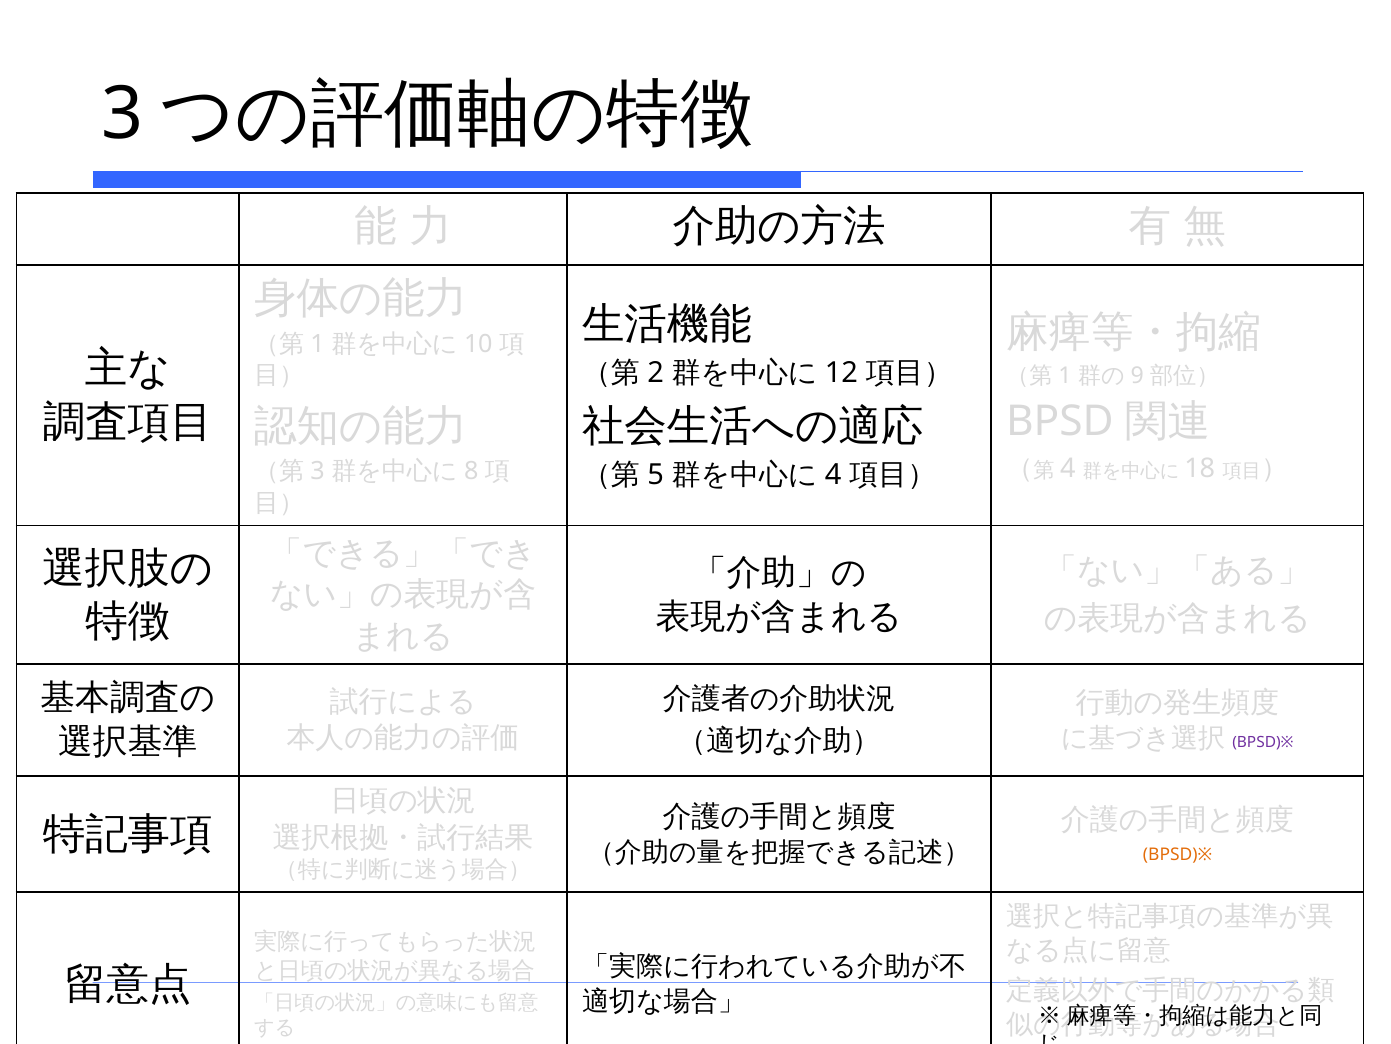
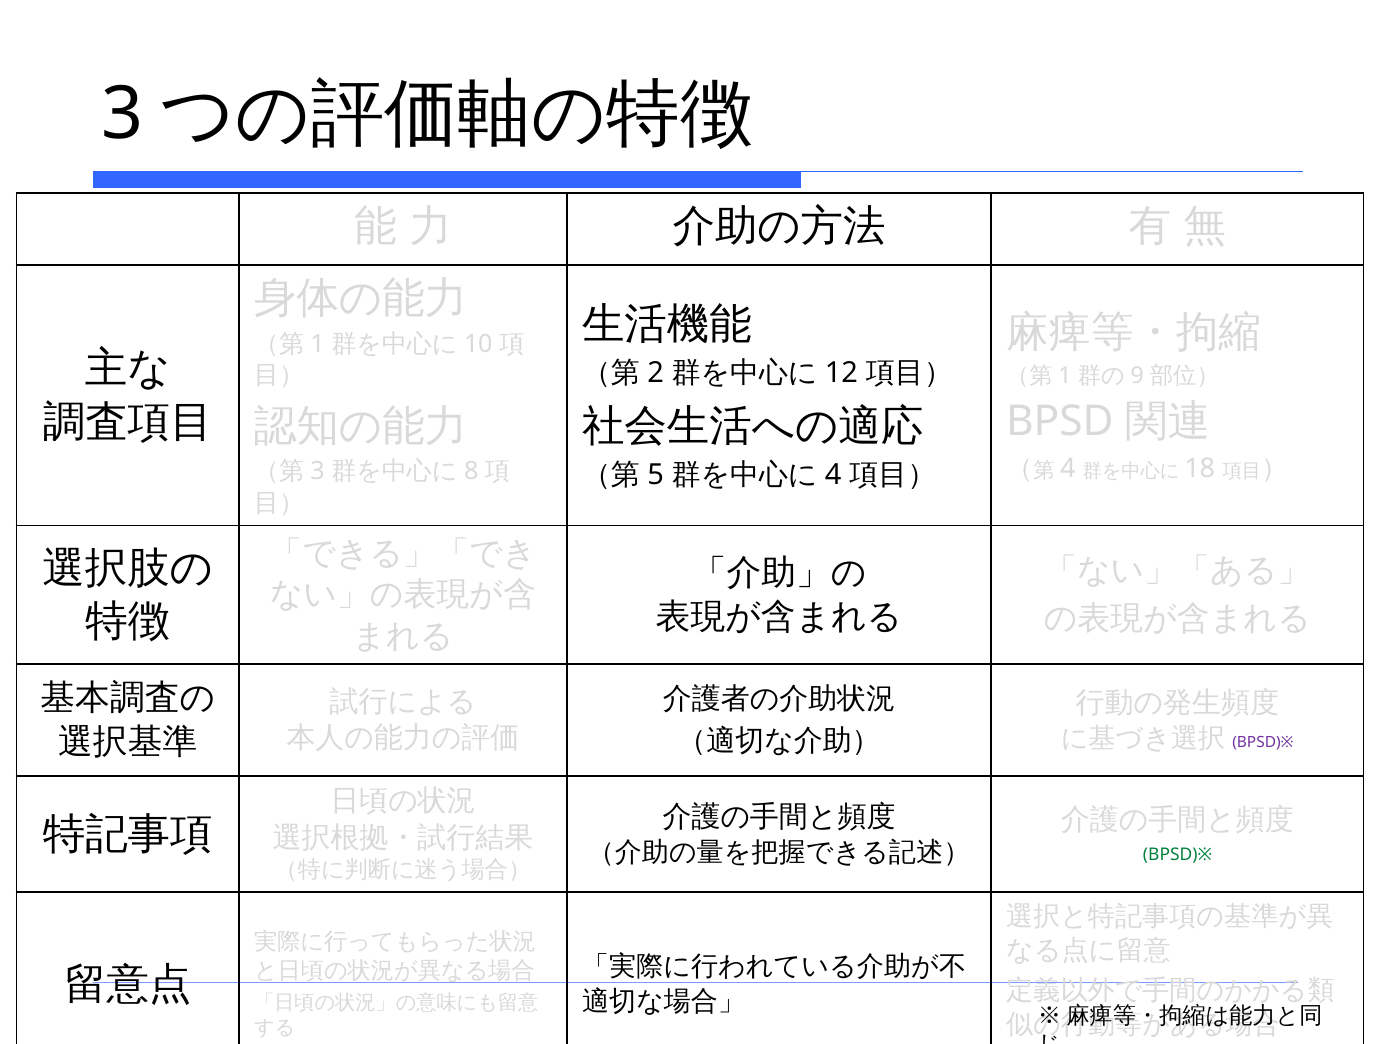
BPSD)※ colour: orange -> green (1178, 854)
